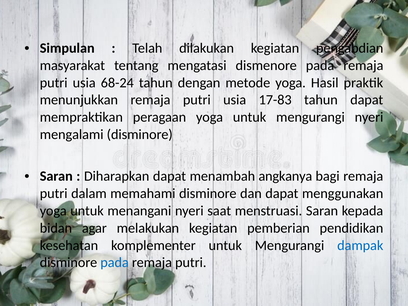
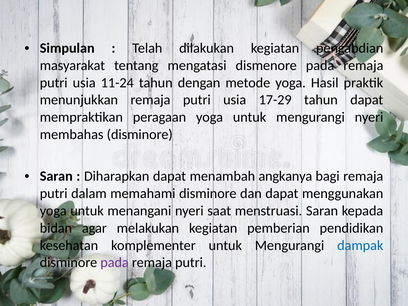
68-24: 68-24 -> 11-24 (117, 83)
17-83: 17-83 -> 17-29 (275, 100)
mengalami: mengalami -> membahas (72, 134)
pada colour: blue -> purple (115, 263)
